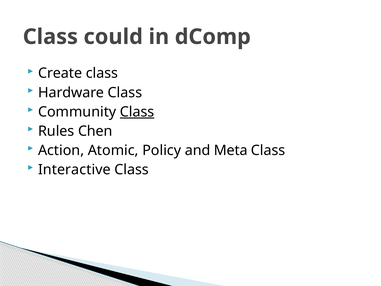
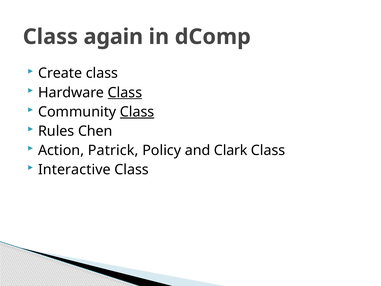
could: could -> again (113, 37)
Class underline: none -> present (125, 92)
Atomic: Atomic -> Patrick (113, 150)
Meta: Meta -> Clark (231, 150)
